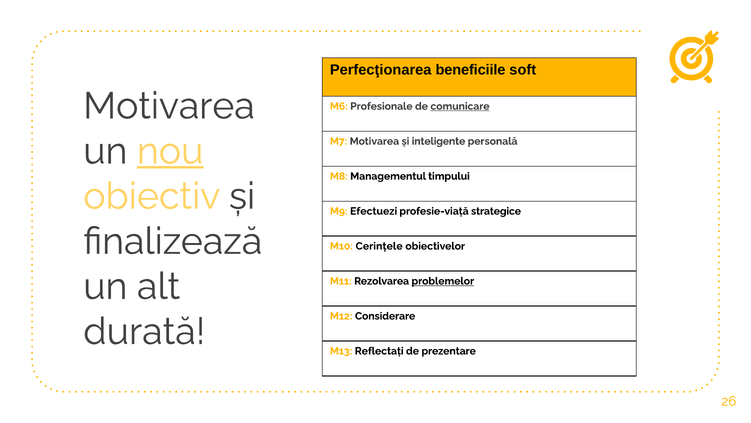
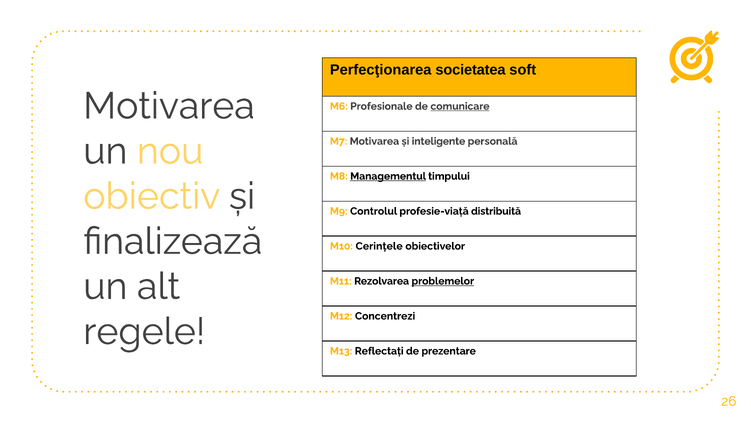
beneficiile: beneficiile -> societatea (470, 70)
nou underline: present -> none (170, 151)
Managementul underline: none -> present (388, 176)
Efectuezi: Efectuezi -> Controlul (374, 211)
strategice: strategice -> distribuită (496, 211)
Considerare: Considerare -> Concentrezi (385, 316)
durată: durată -> regele (144, 331)
